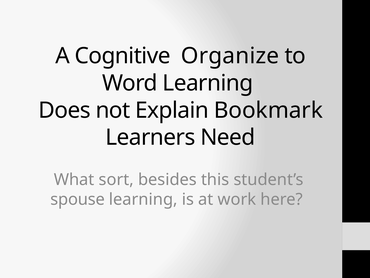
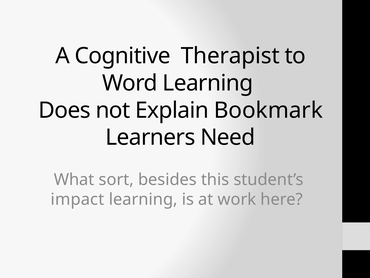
Organize: Organize -> Therapist (230, 56)
spouse: spouse -> impact (77, 199)
